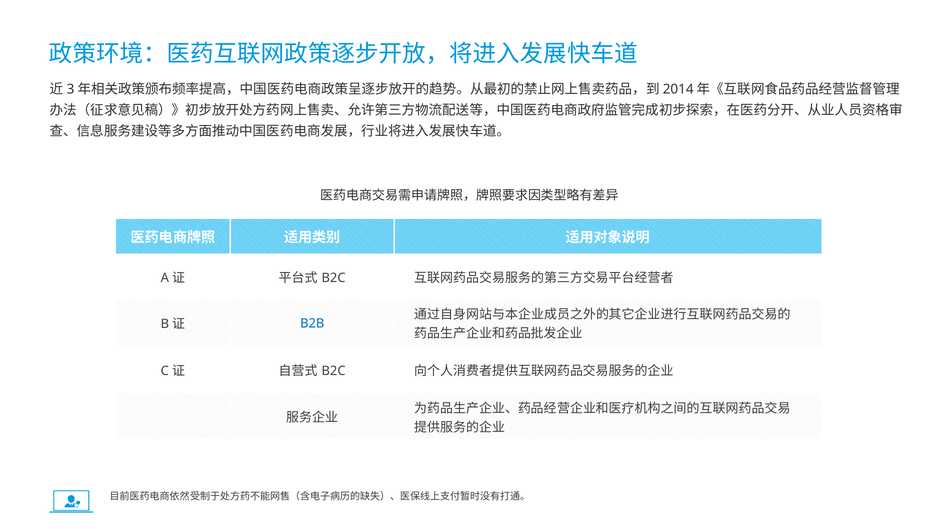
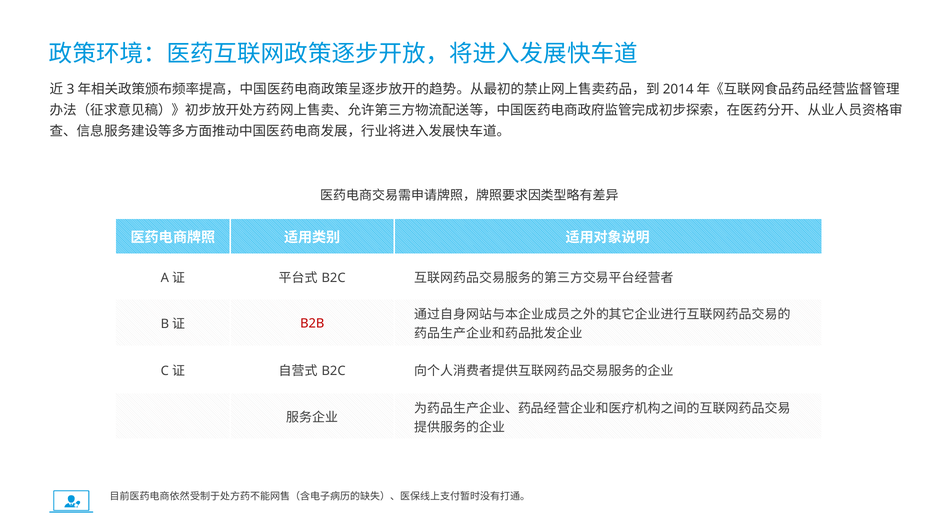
B2B colour: blue -> red (312, 323)
